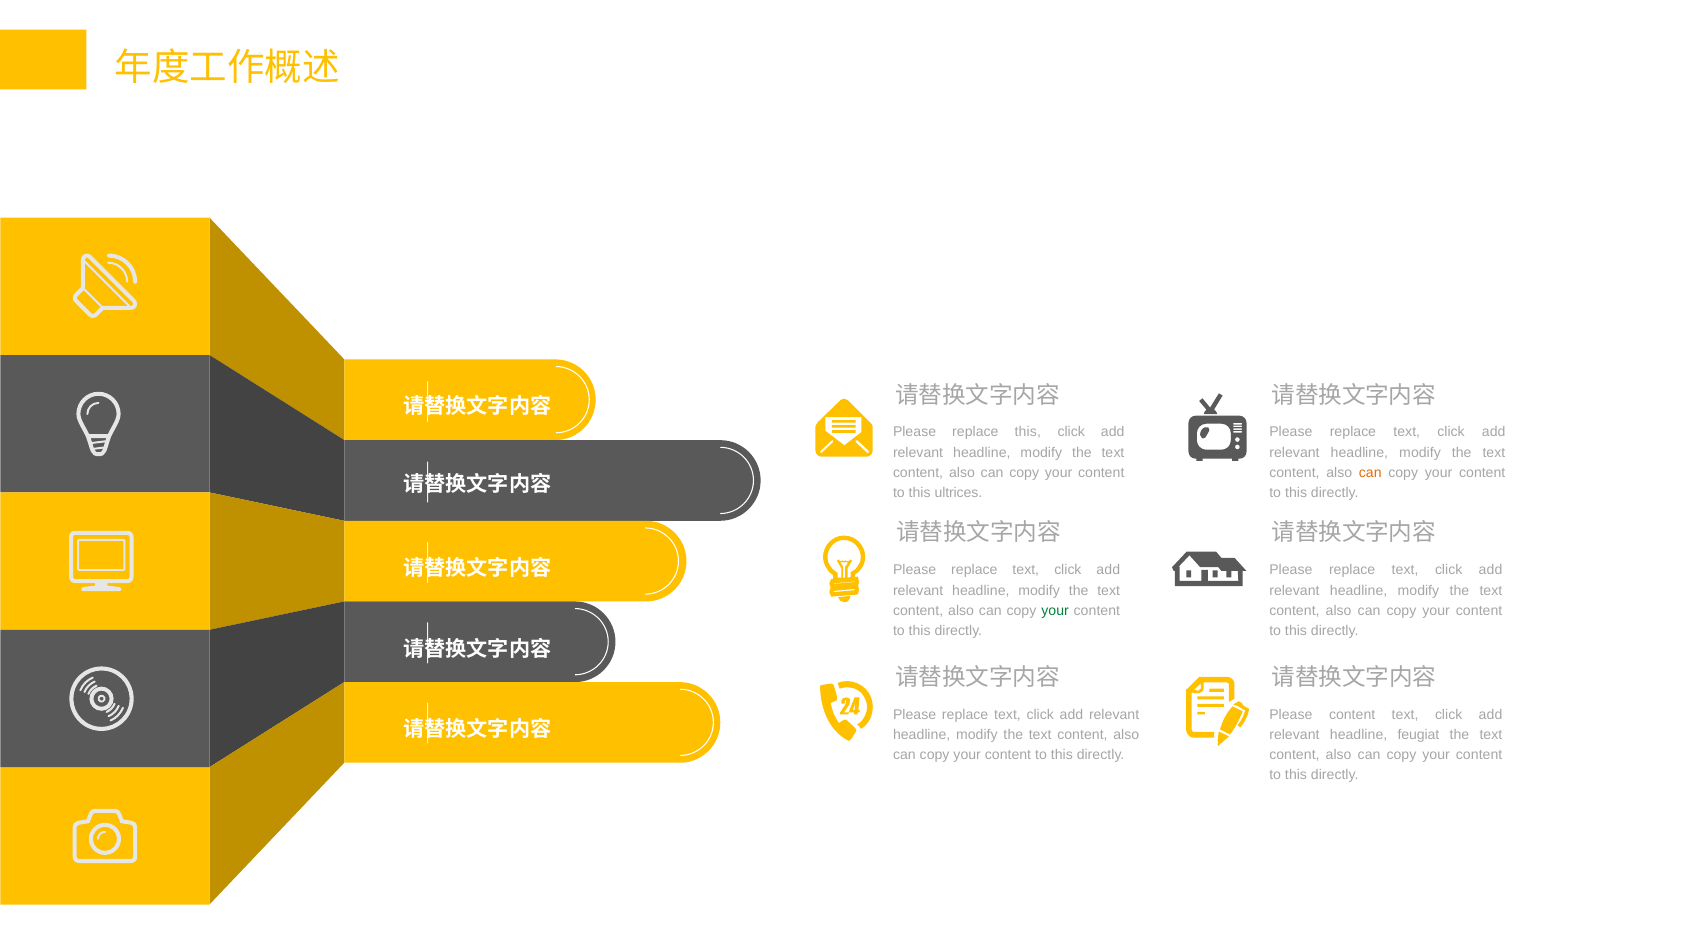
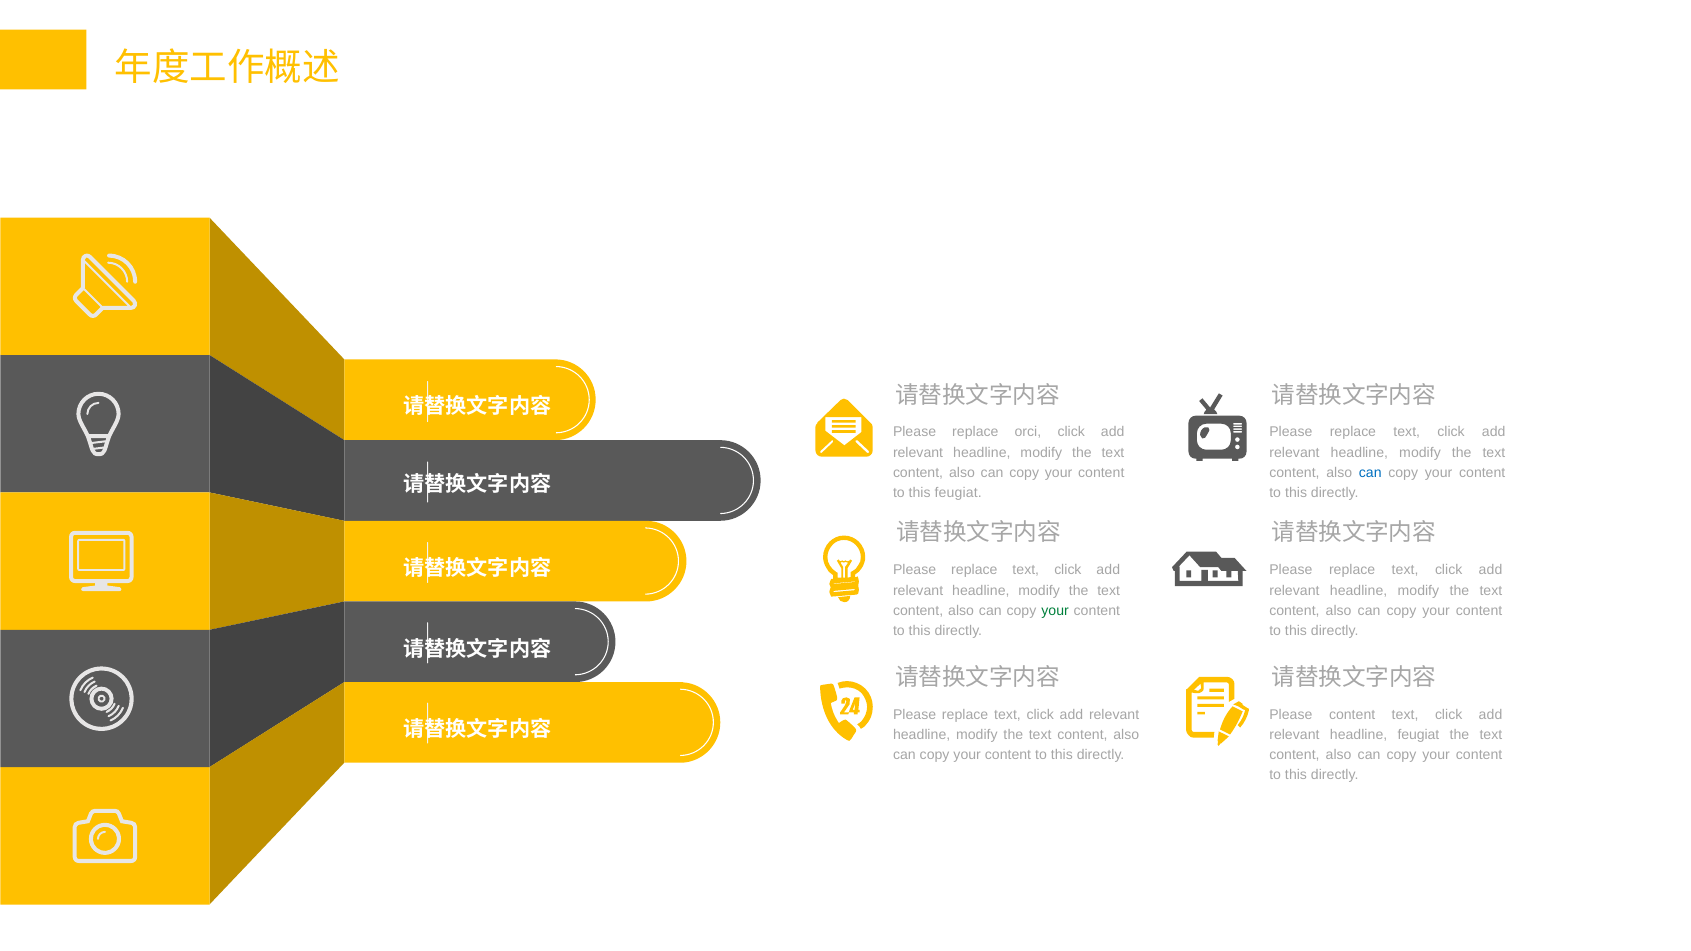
replace this: this -> orci (1028, 432)
can colour: orange -> blue (1370, 473)
this ultrices: ultrices -> feugiat (958, 493)
